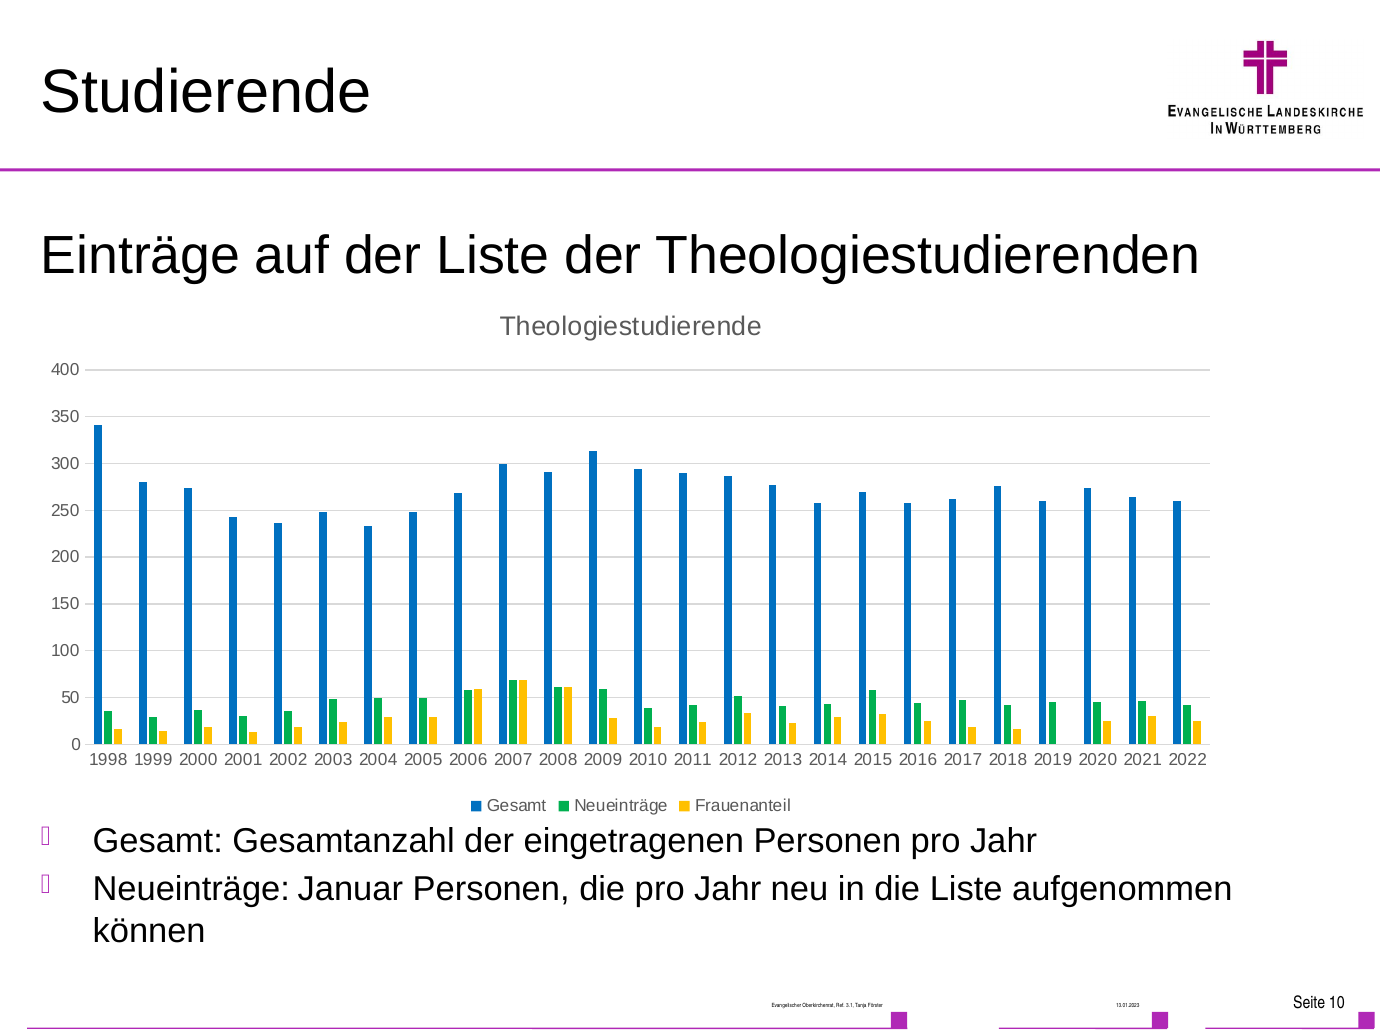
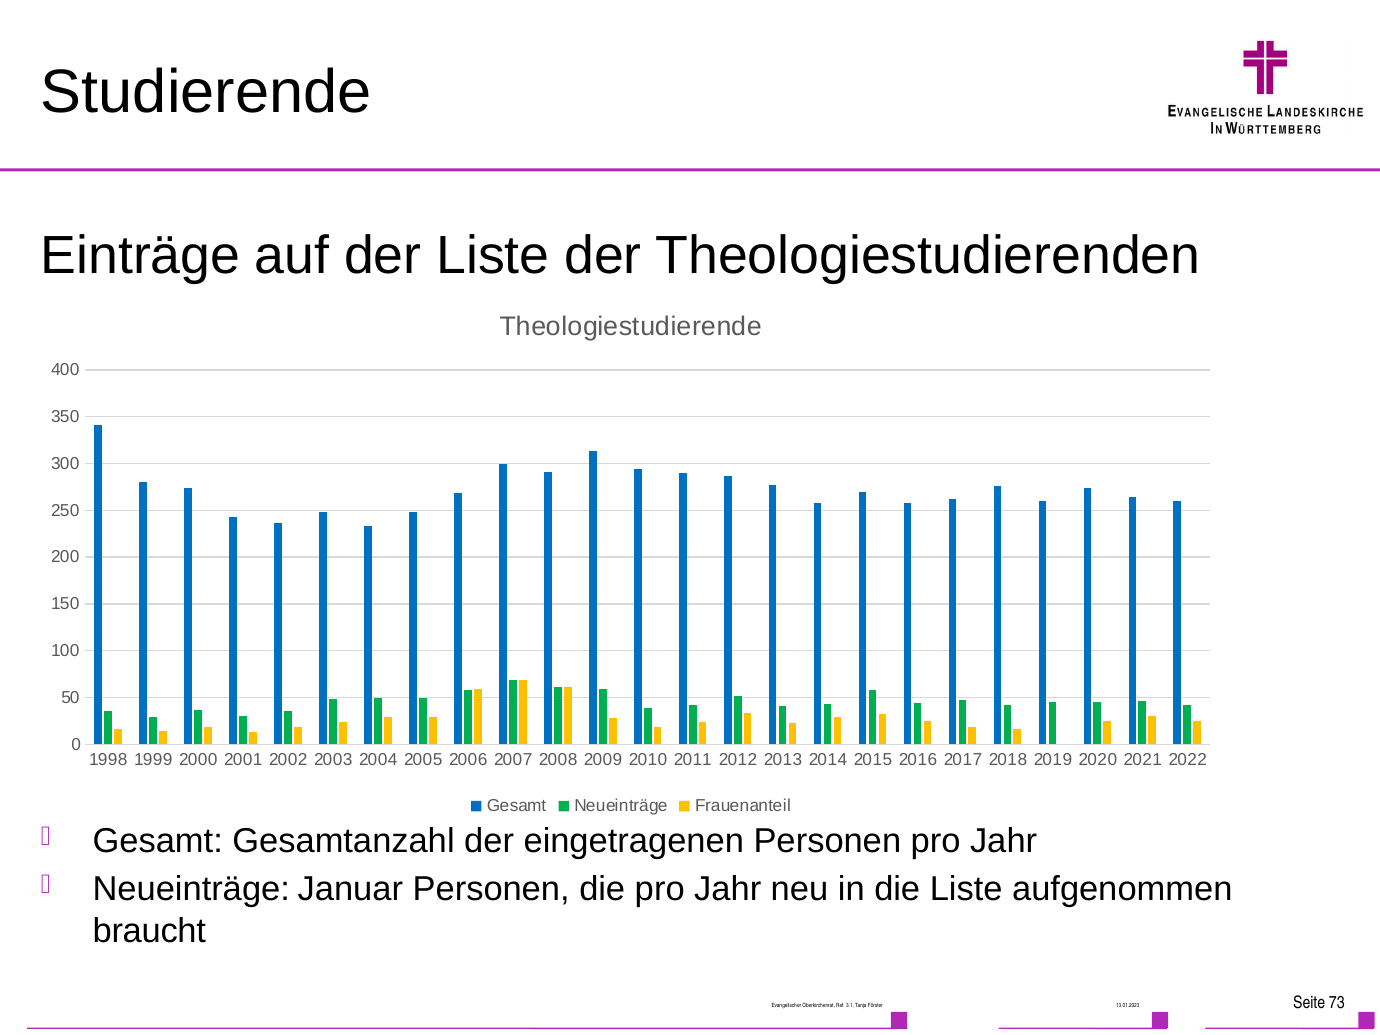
können: können -> braucht (149, 931)
10: 10 -> 73 (1337, 1003)
